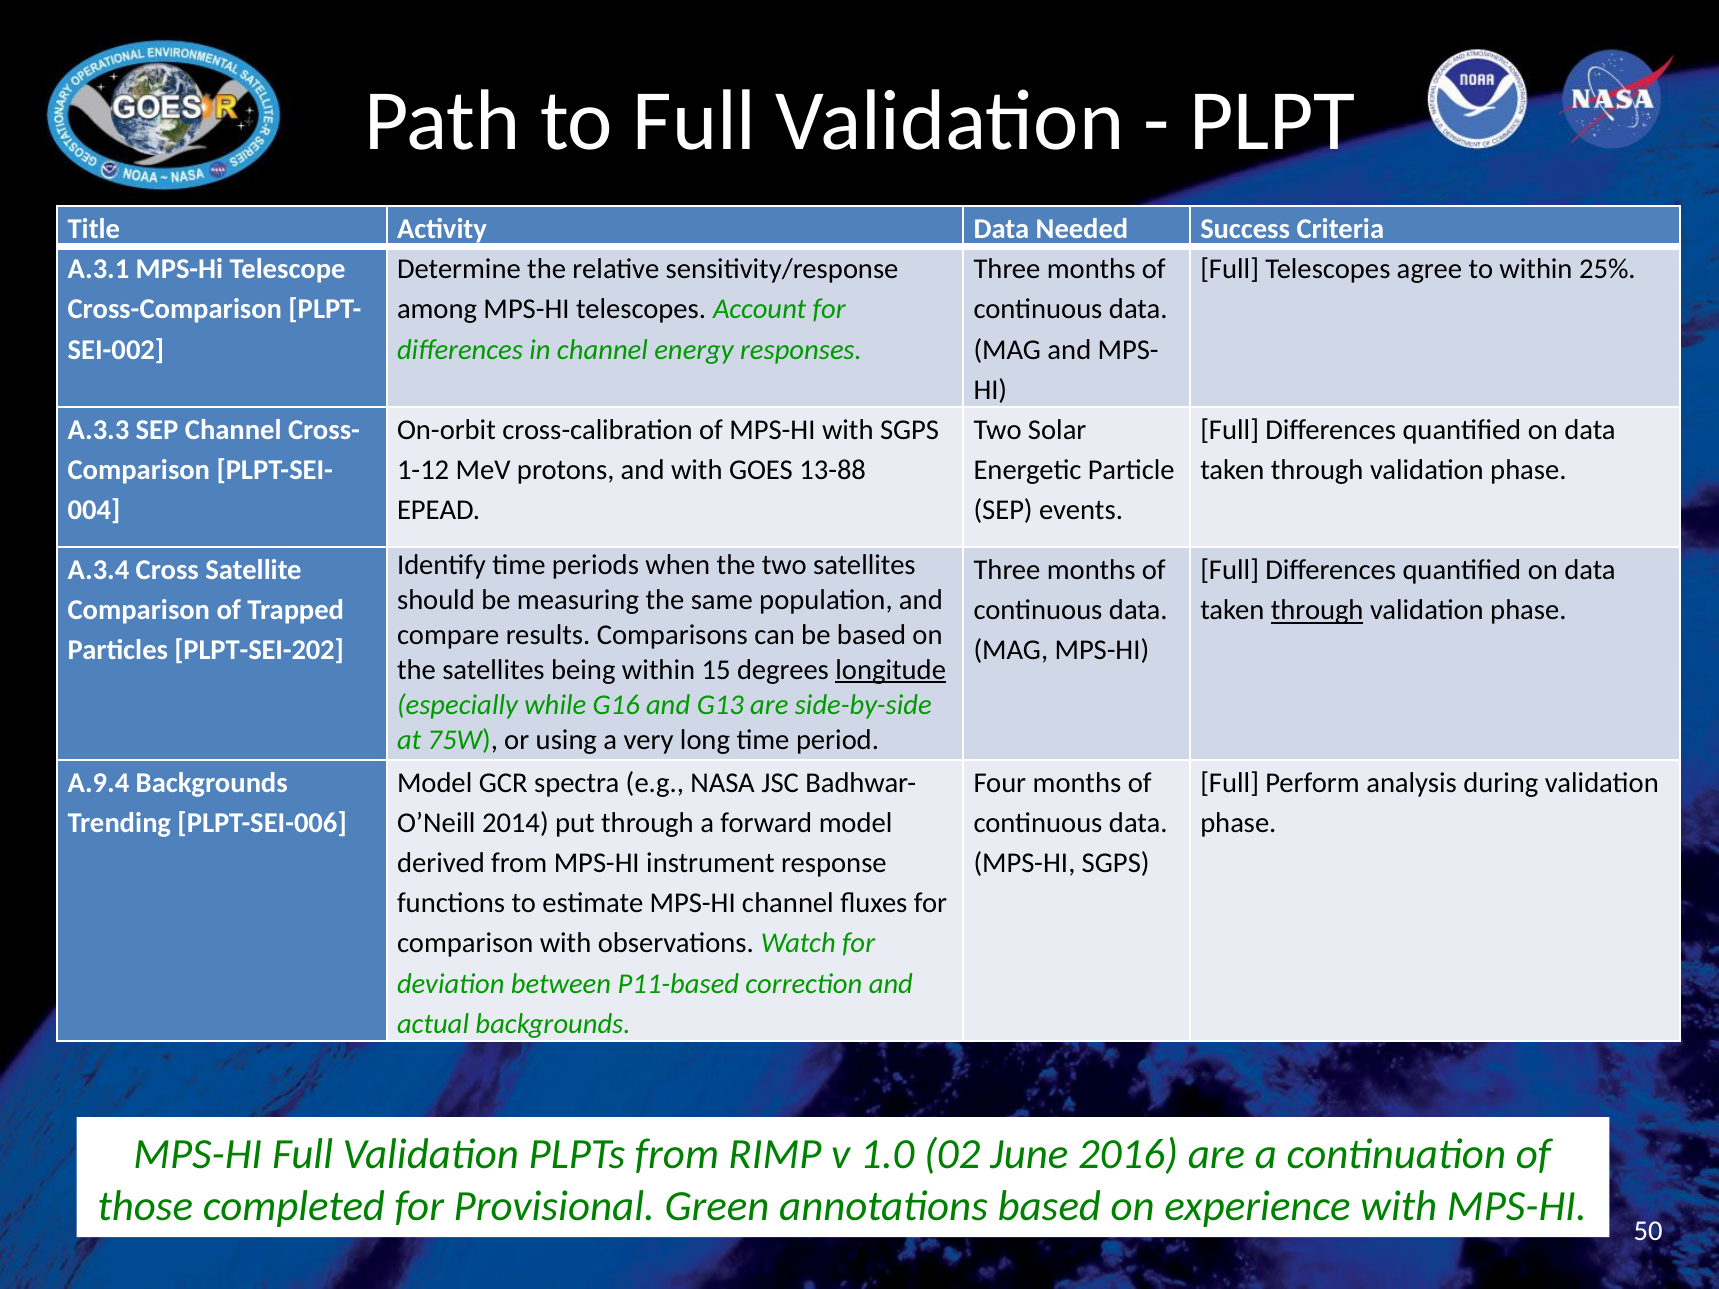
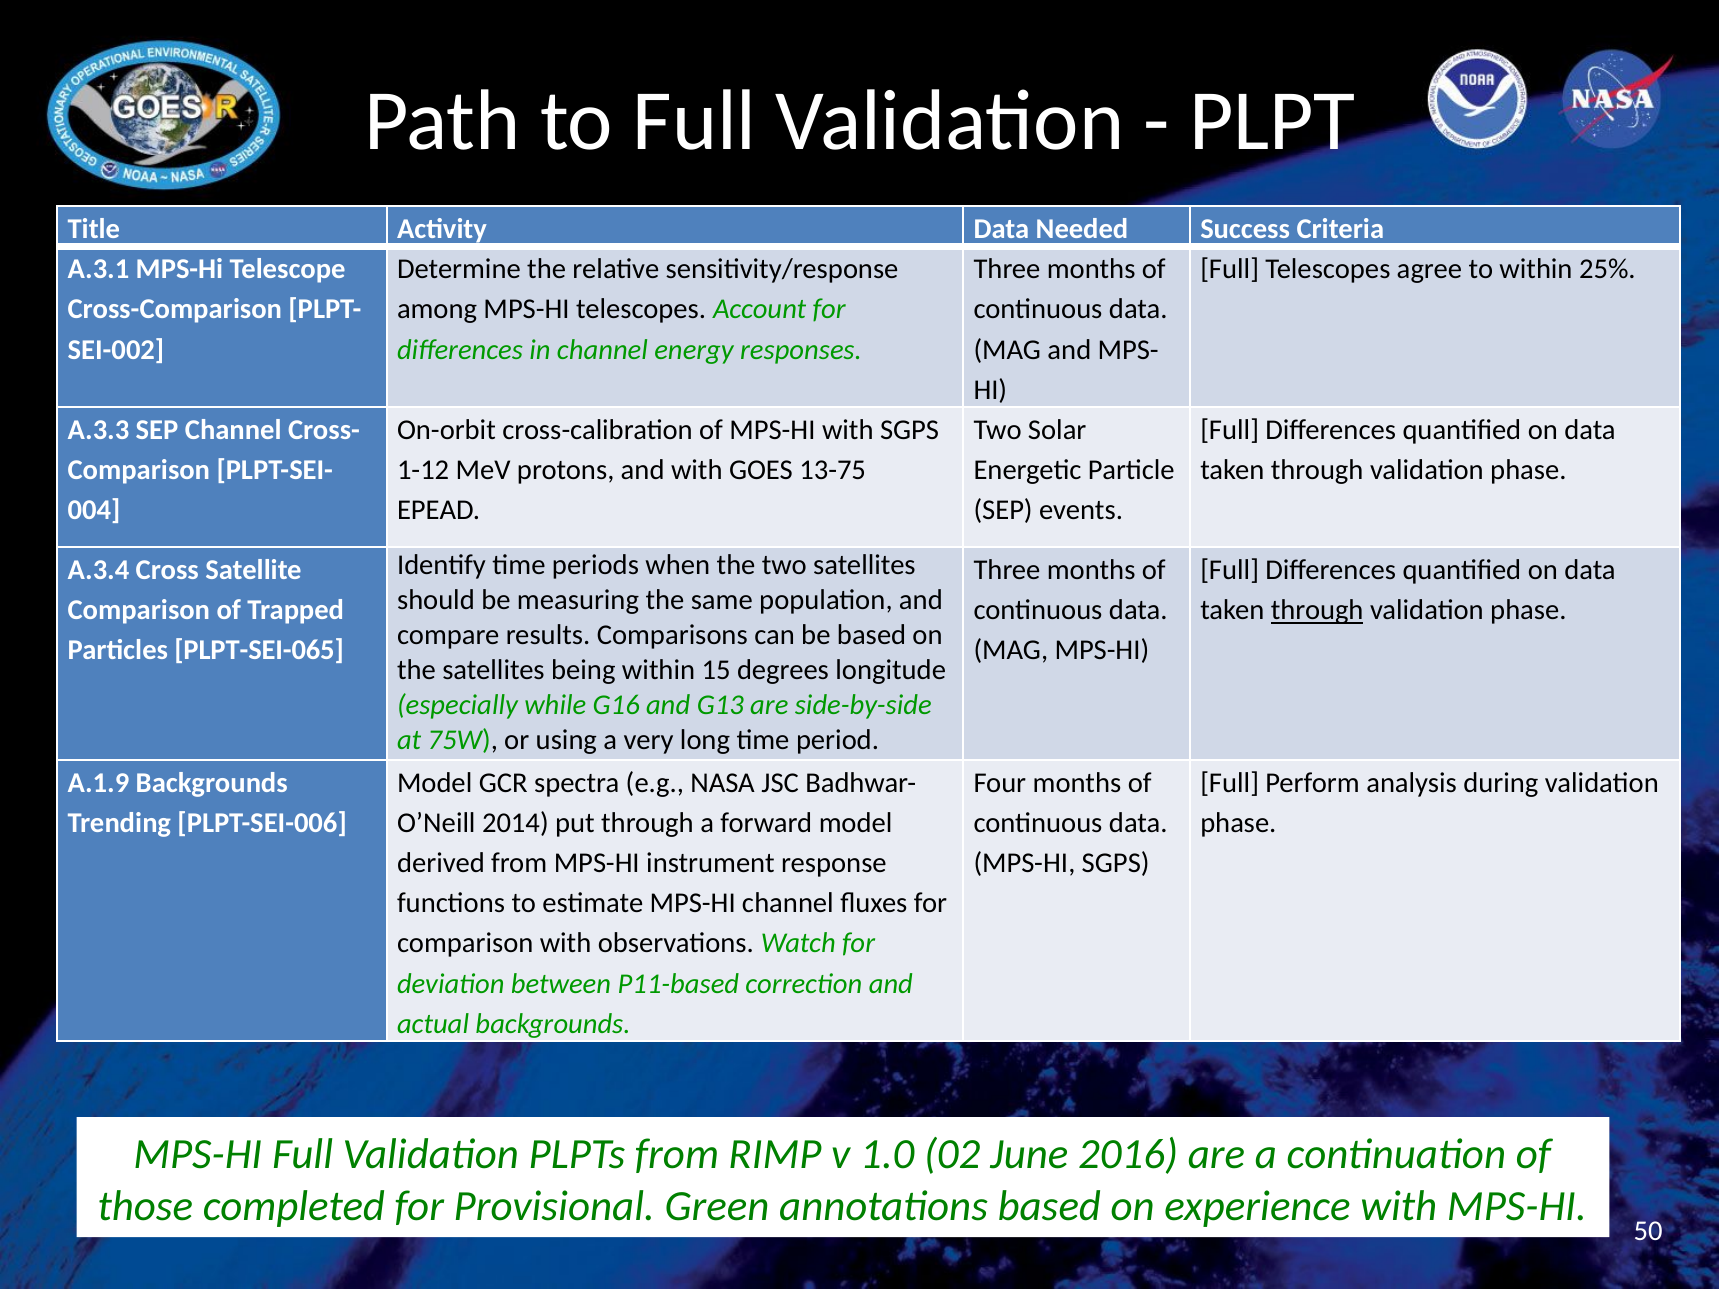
13-88: 13-88 -> 13-75 (833, 470)
PLPT-SEI-202: PLPT-SEI-202 -> PLPT-SEI-065 (259, 651)
longitude underline: present -> none (891, 670)
A.9.4: A.9.4 -> A.1.9 (99, 783)
